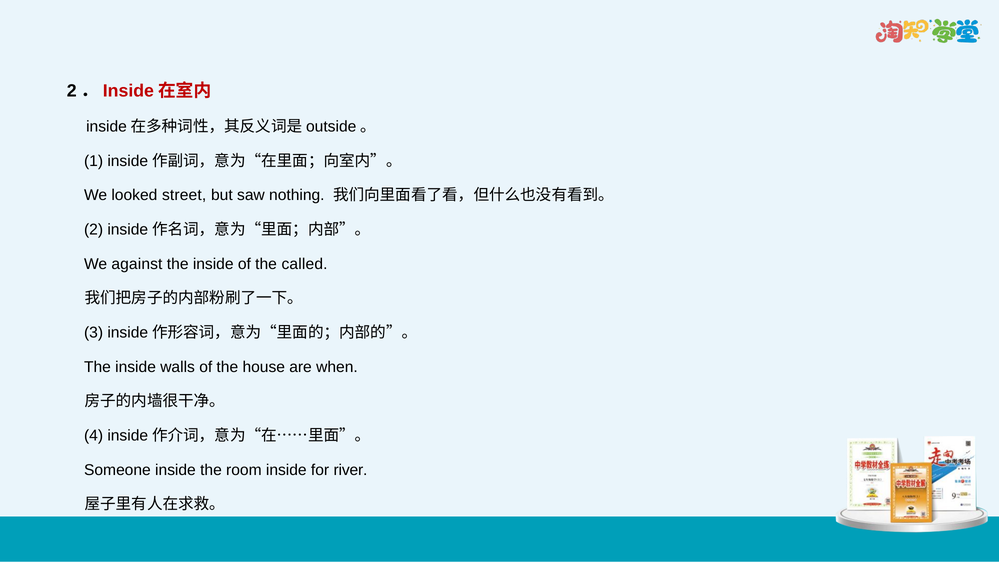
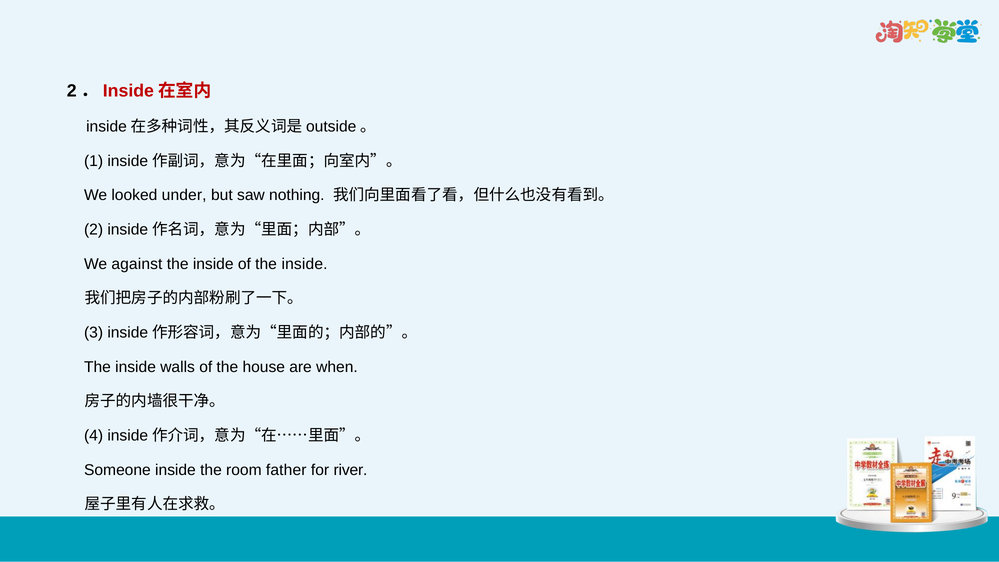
street: street -> under (184, 195)
of the called: called -> inside (305, 264)
room inside: inside -> father (286, 470)
